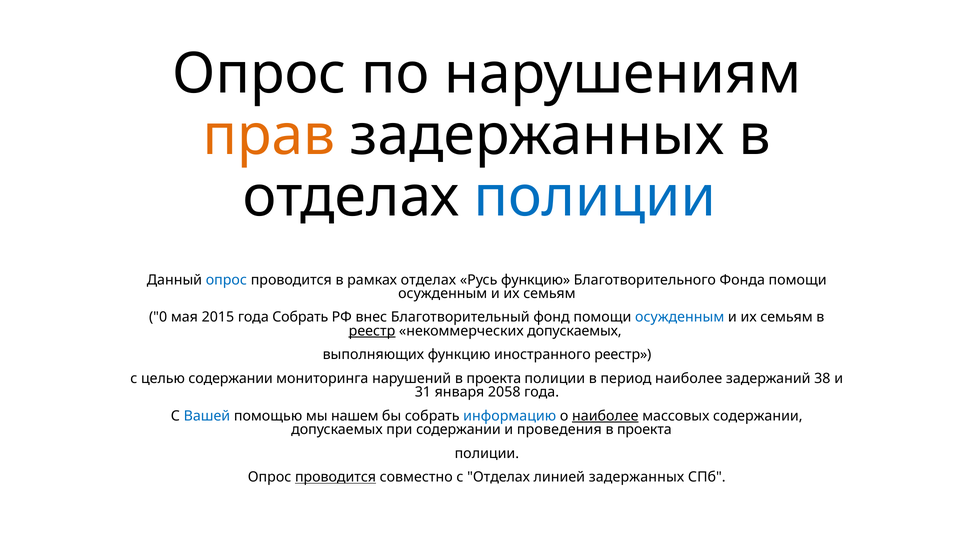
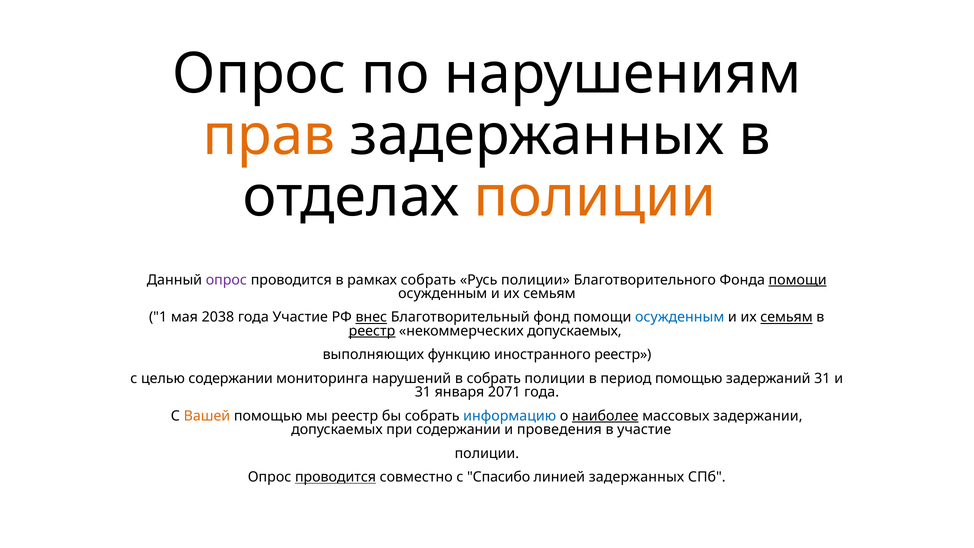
полиции colour: blue -> orange (595, 197)
опрос colour: blue -> purple (226, 280)
рамках отделах: отделах -> собрать (428, 280)
Русь функцию: функцию -> полиции (535, 280)
помощи underline: none -> present (798, 280)
0: 0 -> 1 (158, 317)
2015: 2015 -> 2038 (218, 317)
года Собрать: Собрать -> Участие (300, 317)
внес underline: none -> present (371, 317)
семьям underline: none -> present (787, 317)
нарушений в проекта: проекта -> собрать (494, 378)
период наиболее: наиболее -> помощью (689, 378)
задержаний 38: 38 -> 31 (822, 378)
2058: 2058 -> 2071 (504, 392)
Вашей colour: blue -> orange (207, 416)
мы нашем: нашем -> реестр (355, 416)
массовых содержании: содержании -> задержании (758, 416)
проекта: проекта -> участие (644, 429)
с Отделах: Отделах -> Спасибо (499, 477)
